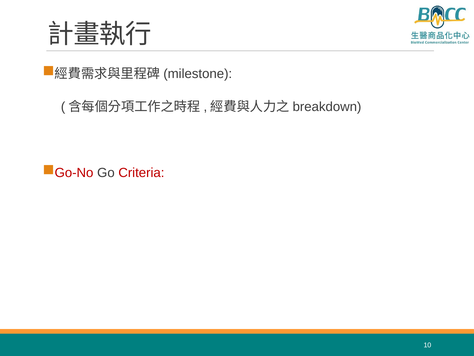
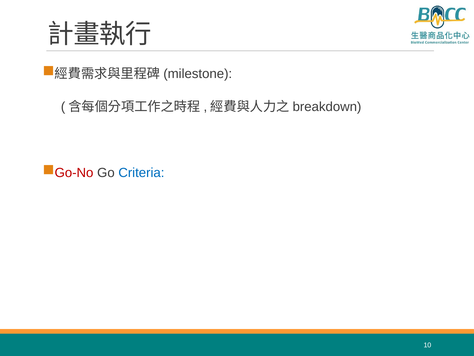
Criteria colour: red -> blue (141, 173)
